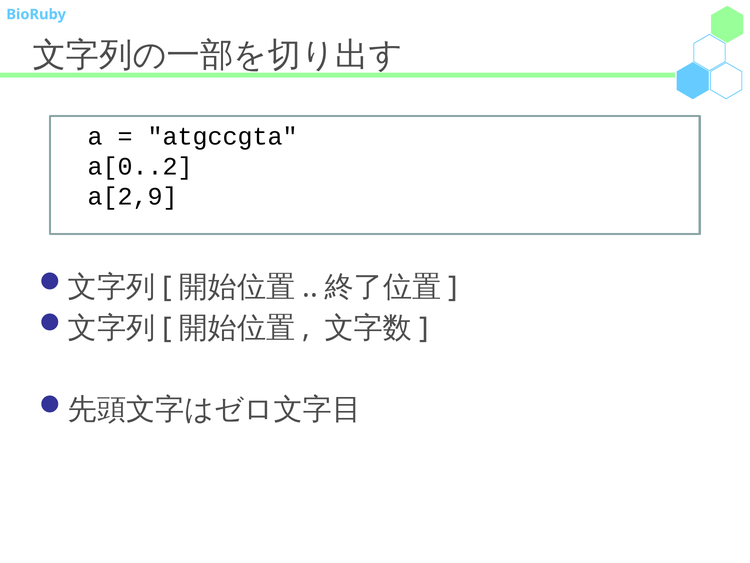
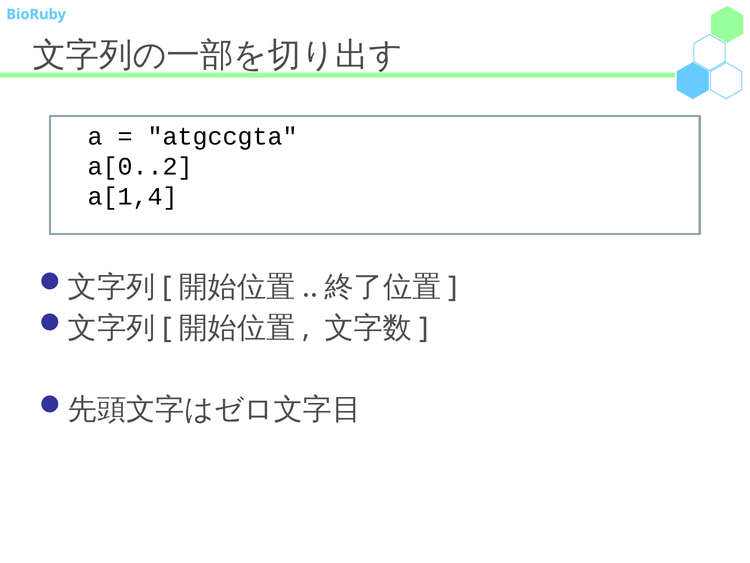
a[2,9: a[2,9 -> a[1,4 (133, 196)
